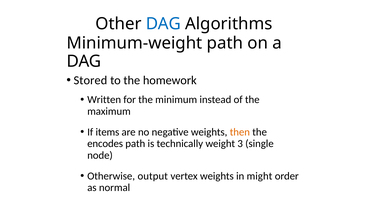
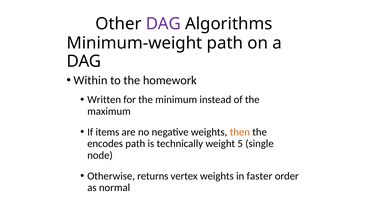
DAG colour: blue -> purple (163, 24)
Stored: Stored -> Within (90, 80)
3: 3 -> 5 (240, 144)
output: output -> returns (153, 176)
might: might -> faster (259, 176)
